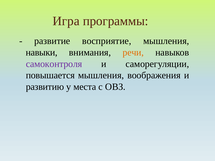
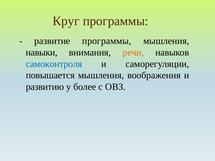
Игра: Игра -> Круг (66, 21)
развитие восприятие: восприятие -> программы (107, 41)
самоконтроля colour: purple -> blue (54, 64)
места: места -> более (85, 87)
